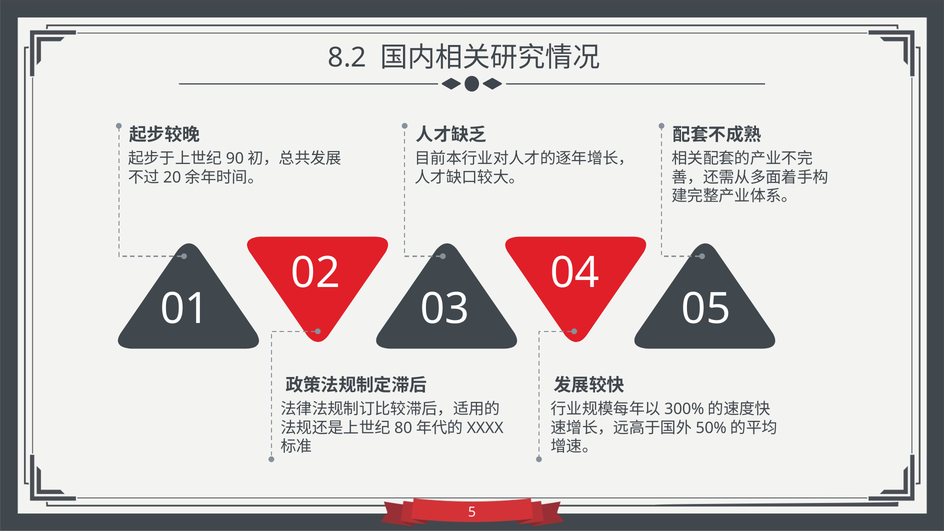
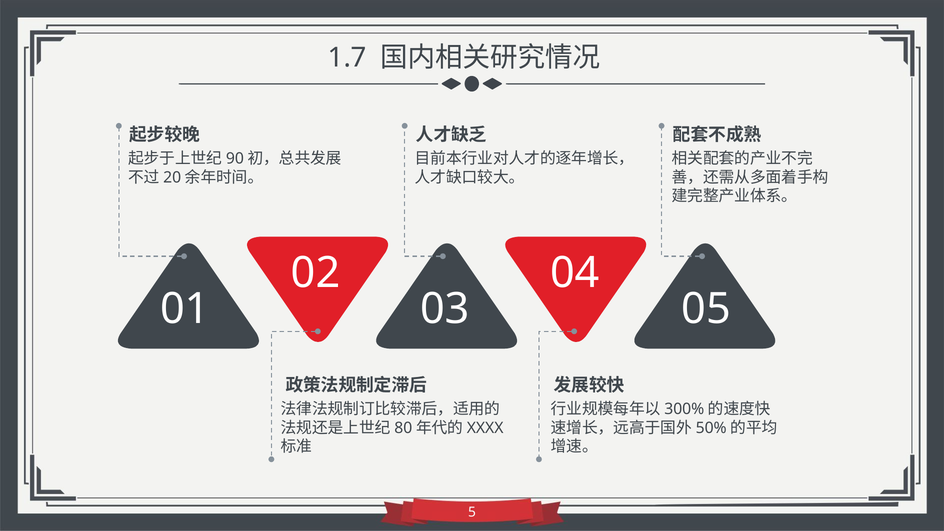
8.2: 8.2 -> 1.7 (347, 58)
